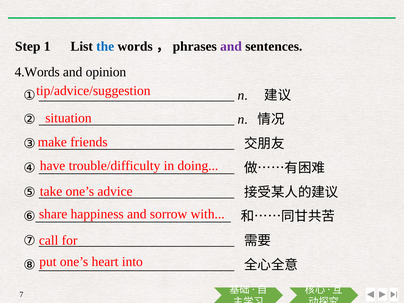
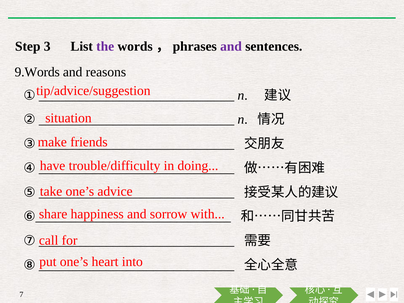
1: 1 -> 3 (47, 46)
the colour: blue -> purple (105, 46)
4.Words: 4.Words -> 9.Words (37, 72)
opinion: opinion -> reasons (106, 72)
